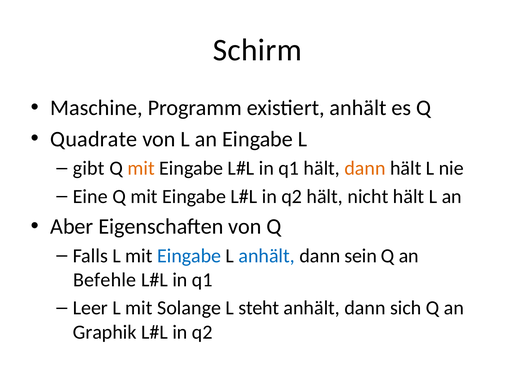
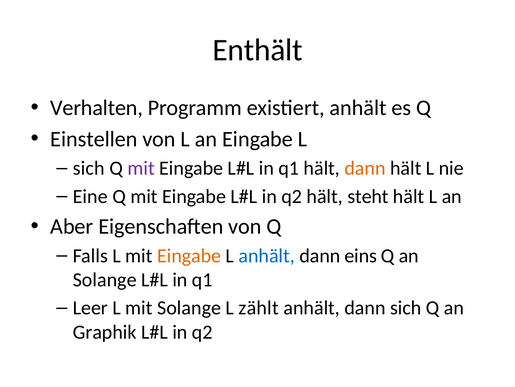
Schirm: Schirm -> Enthält (258, 50)
Maschine: Maschine -> Verhalten (97, 108)
Quadrate: Quadrate -> Einstellen (94, 139)
gibt: gibt -> sich (89, 168)
mit colour: orange -> purple (141, 168)
nicht: nicht -> steht (368, 196)
Eingabe colour: blue -> orange (189, 255)
sein: sein -> eins (361, 255)
Befehle: Befehle -> Solange (105, 279)
steht: steht -> zählt (259, 307)
